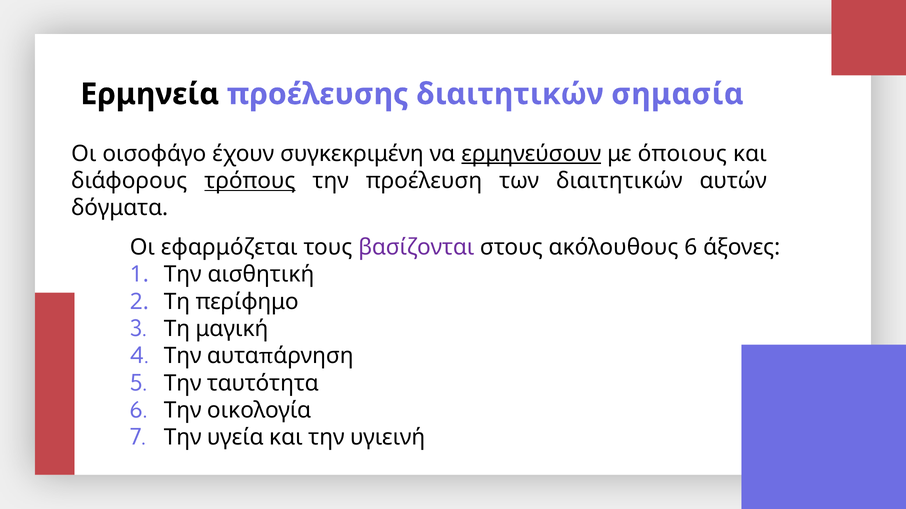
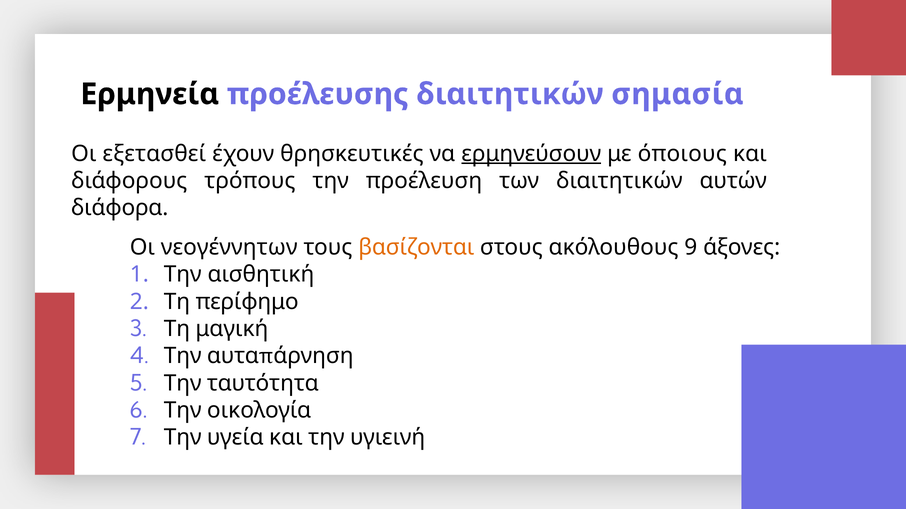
οισοφάγο: οισοφάγο -> εξετασθεί (154, 154)
συγκεκριμένη: συγκεκριμένη -> θρησκευτικές (352, 154)
τρόπους underline: present -> none (250, 181)
δόγματα: δόγματα -> διάφορα (120, 208)
εφαρμόζεται: εφαρμόζεται -> νεογέννητων (229, 248)
βασίζονται colour: purple -> orange (416, 248)
ακόλουθους 6: 6 -> 9 (691, 248)
